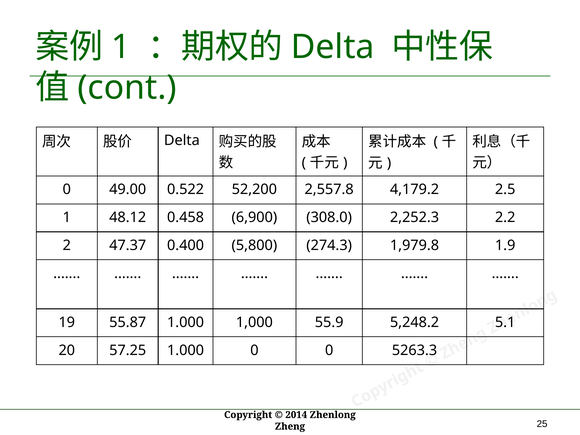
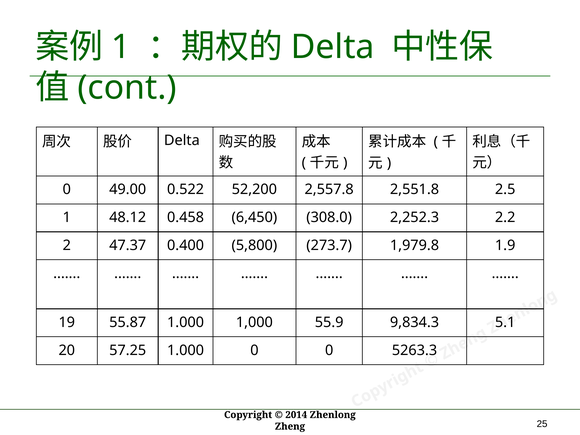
4,179.2: 4,179.2 -> 2,551.8 (415, 189)
6,900: 6,900 -> 6,450 (254, 217)
274.3: 274.3 -> 273.7 (329, 245)
5,248.2: 5,248.2 -> 9,834.3 (415, 322)
